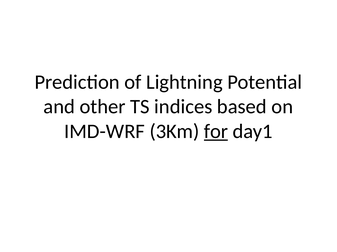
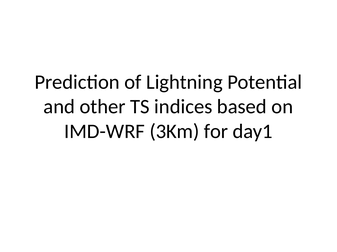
for underline: present -> none (216, 132)
